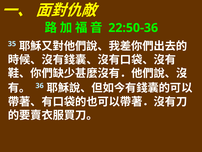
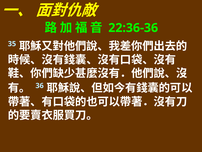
22:50-36: 22:50-36 -> 22:36-36 (133, 28)
